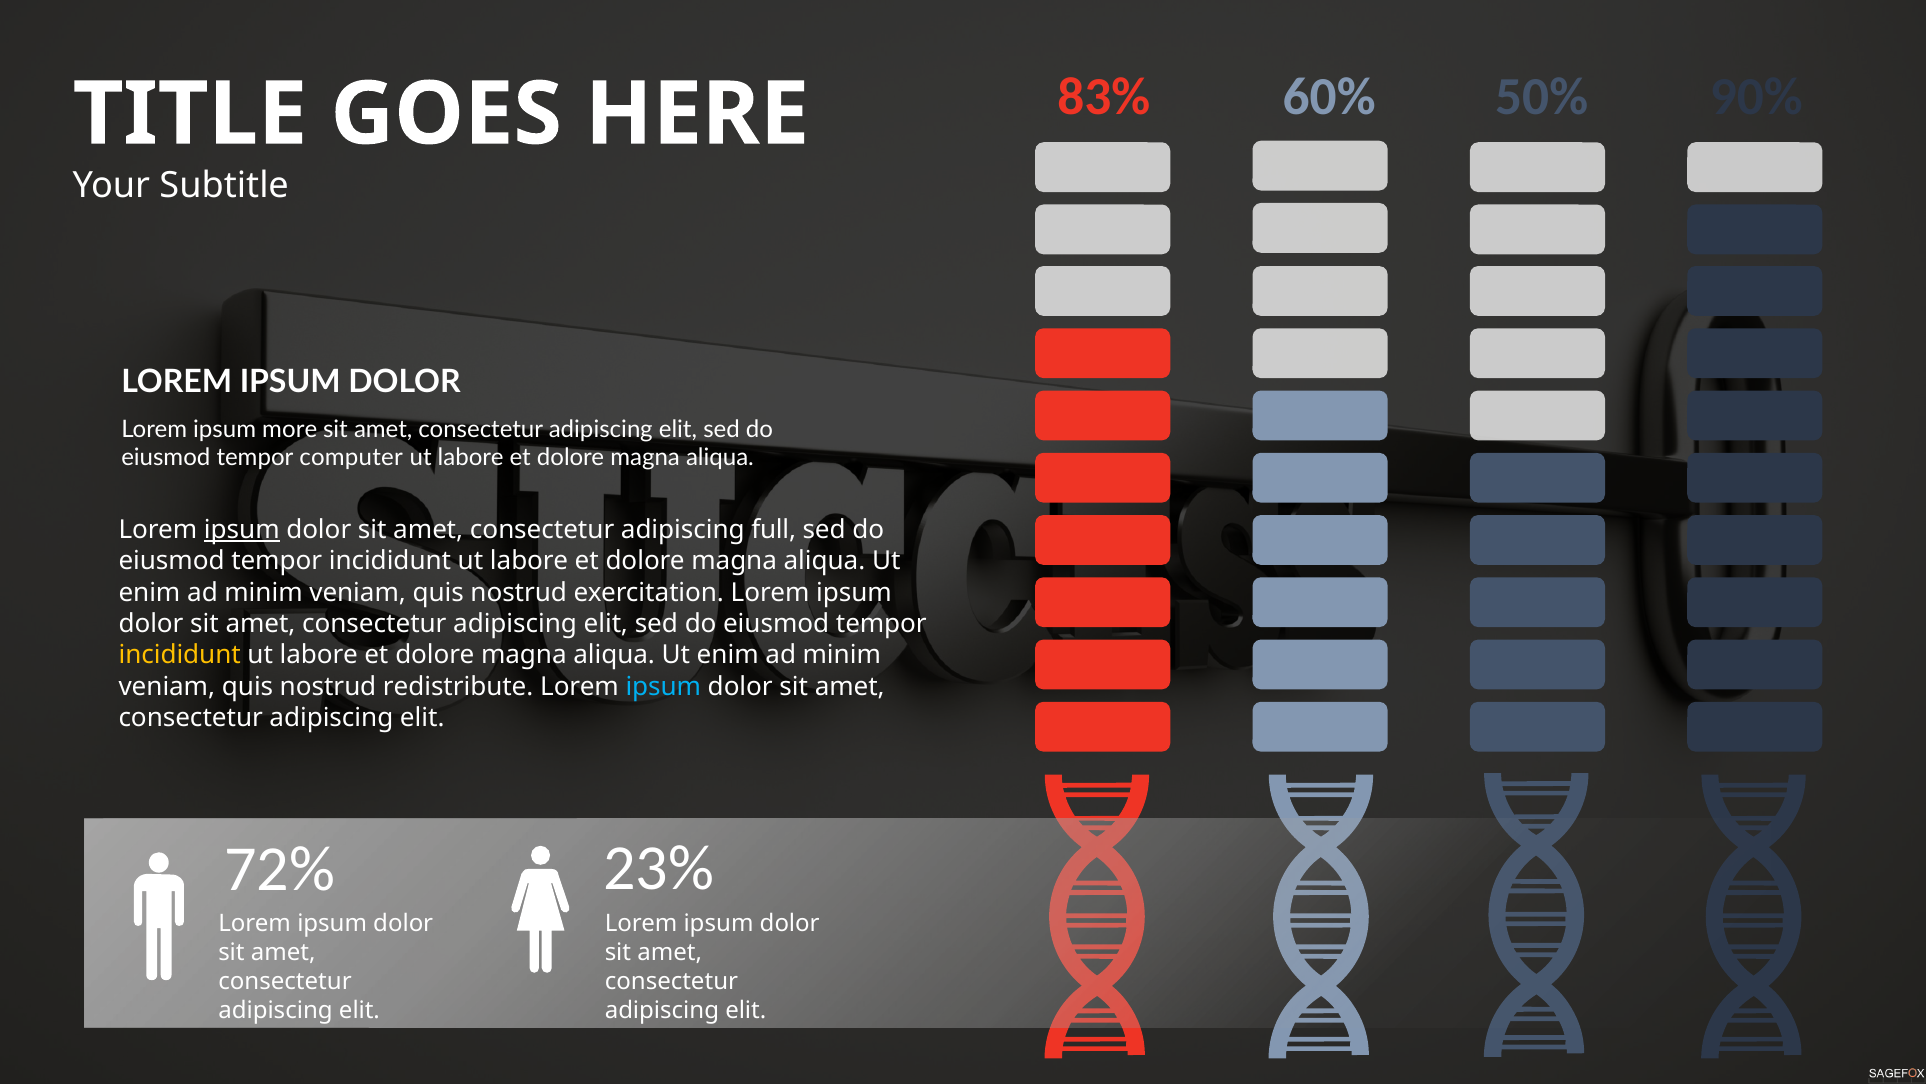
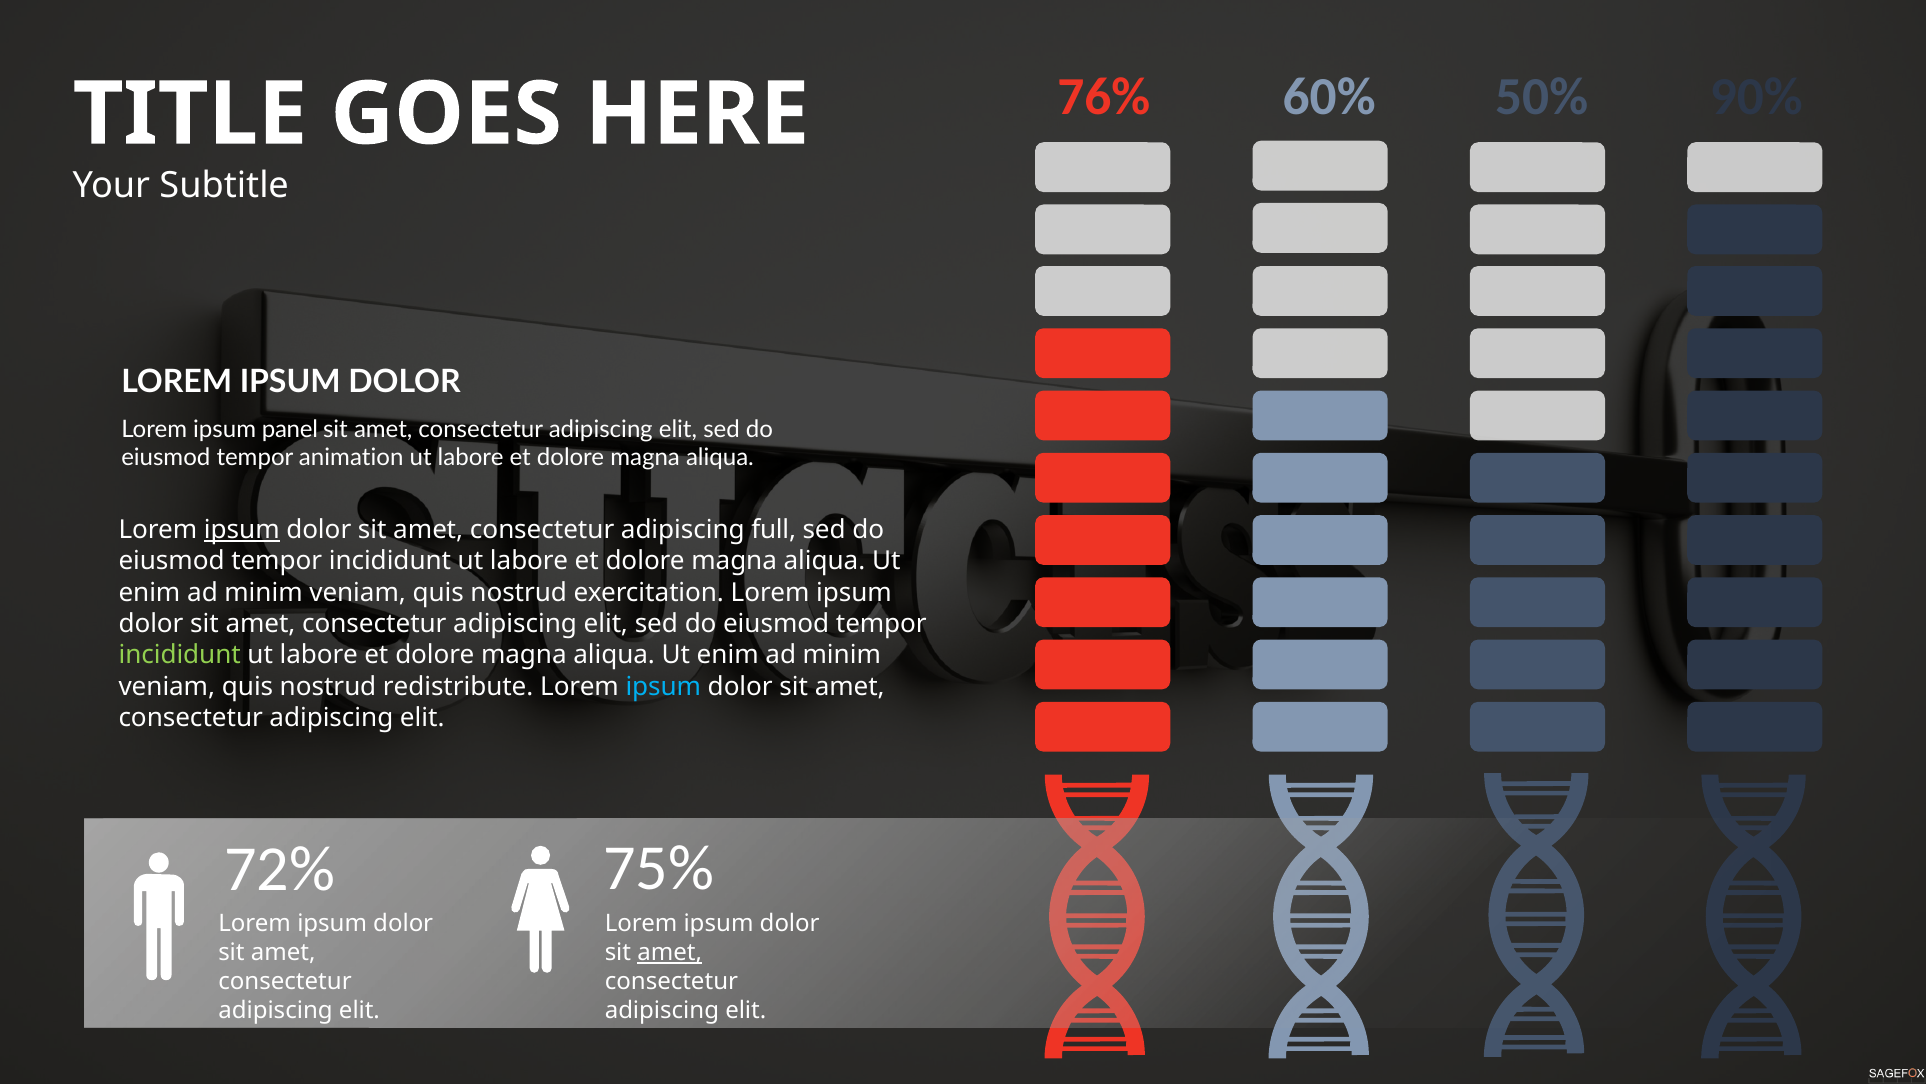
83%: 83% -> 76% (1104, 97)
more: more -> panel (290, 429)
computer: computer -> animation (351, 458)
incididunt colour: yellow -> light green (180, 655)
23%: 23% -> 75% (659, 868)
amet underline: none -> present (670, 952)
